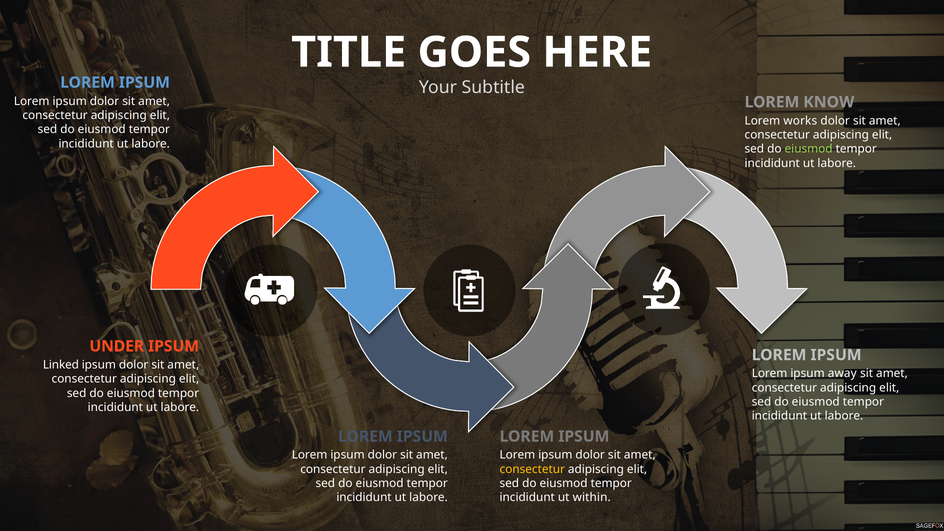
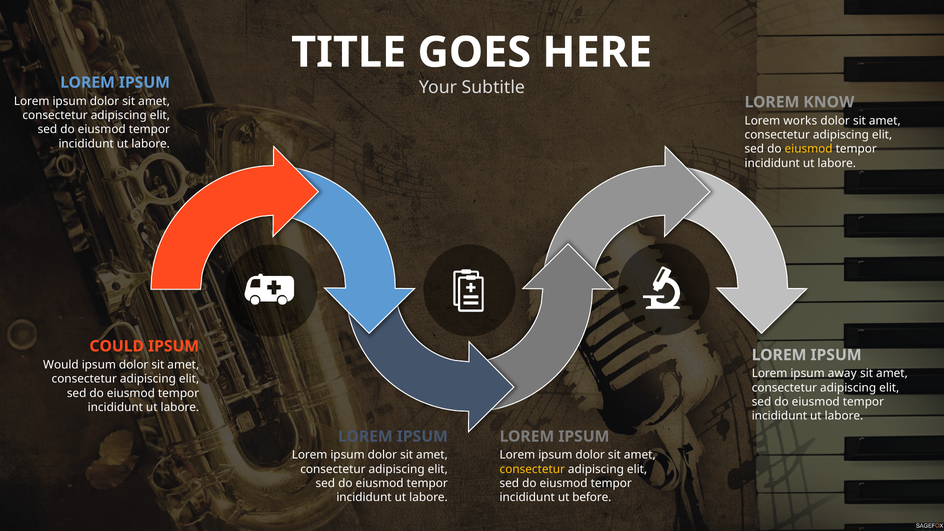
eiusmod colour: light green -> yellow (809, 149)
UNDER: UNDER -> COULD (117, 346)
Linked: Linked -> Would (61, 365)
within: within -> before (592, 498)
